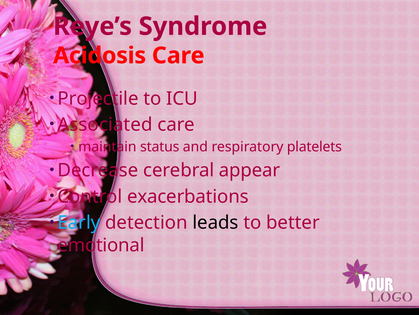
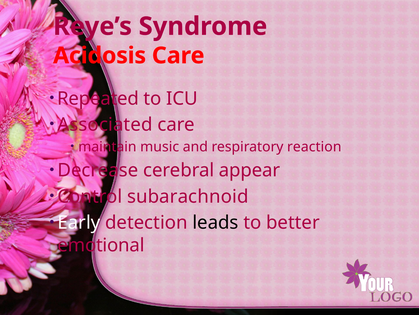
Projectile: Projectile -> Repeated (98, 98)
status: status -> music (160, 146)
platelets: platelets -> reaction (314, 146)
exacerbations: exacerbations -> subarachnoid (188, 196)
Early colour: light blue -> white (79, 222)
